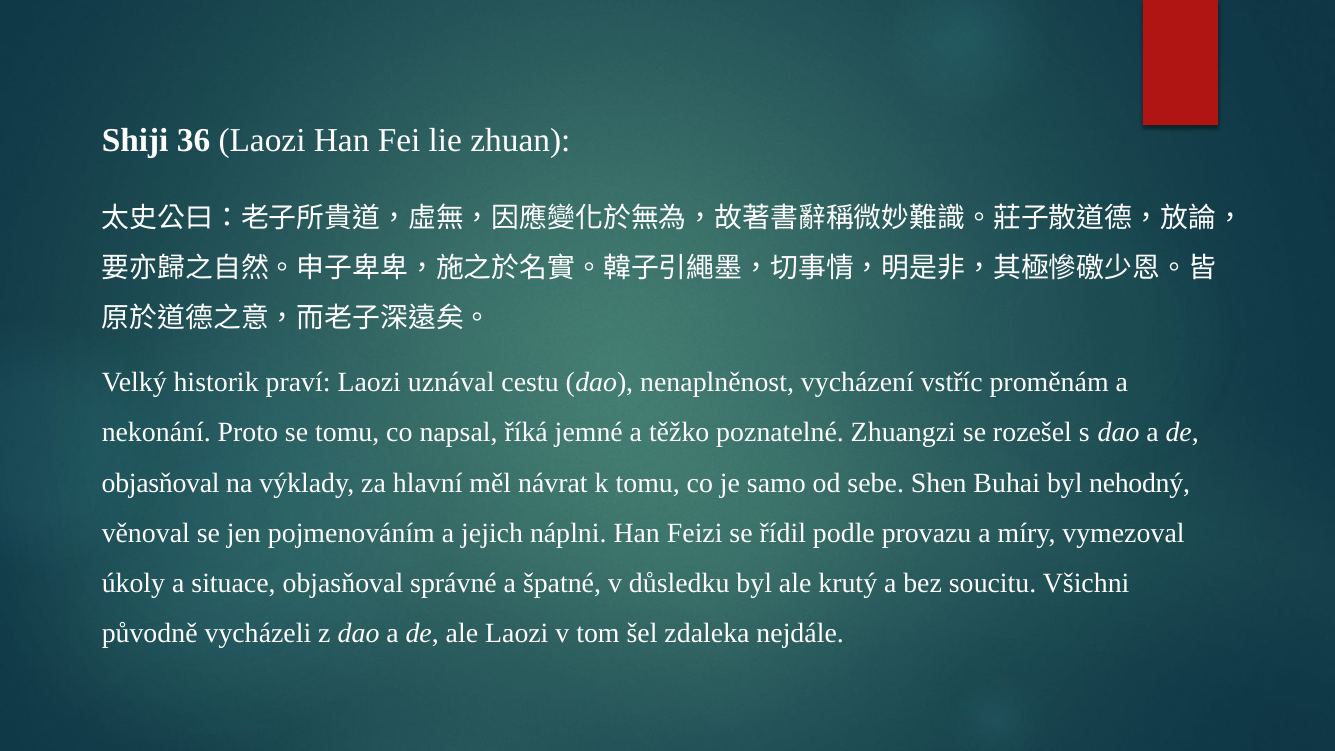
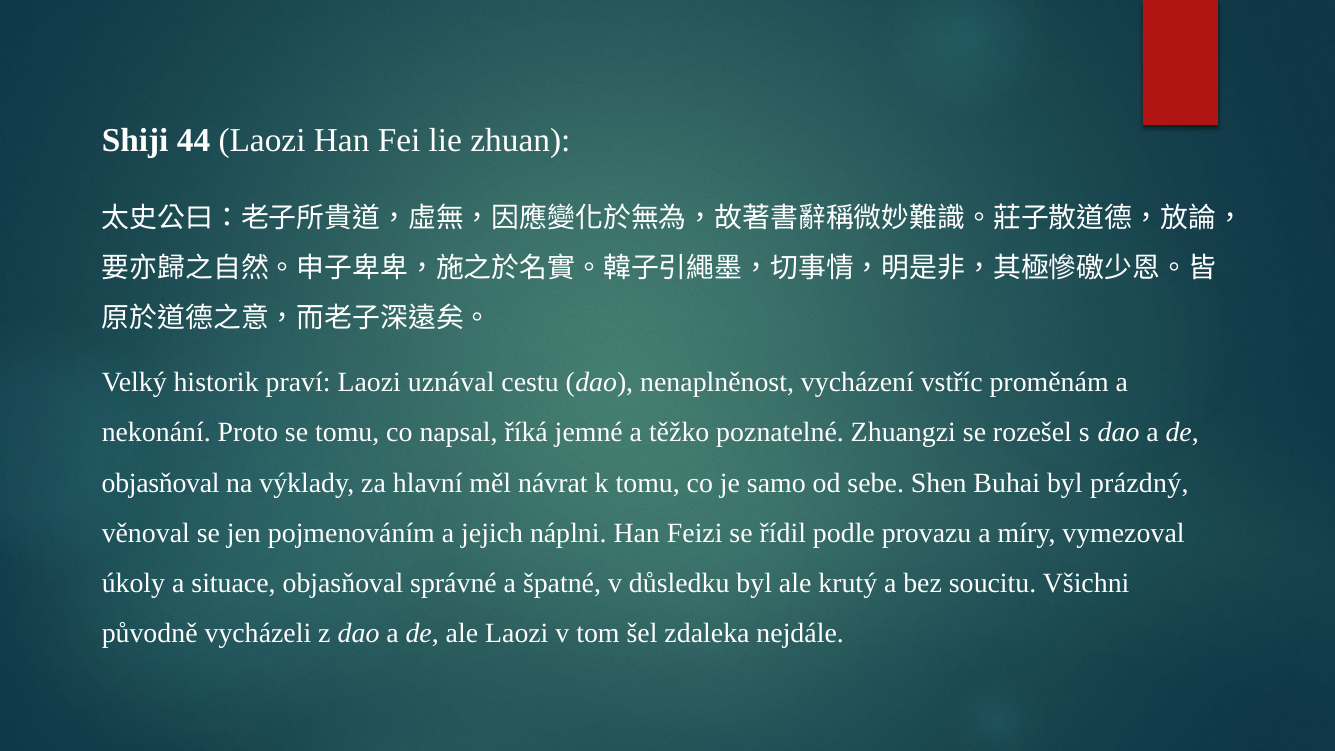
36: 36 -> 44 (194, 141)
nehodný: nehodný -> prázdný (1139, 483)
